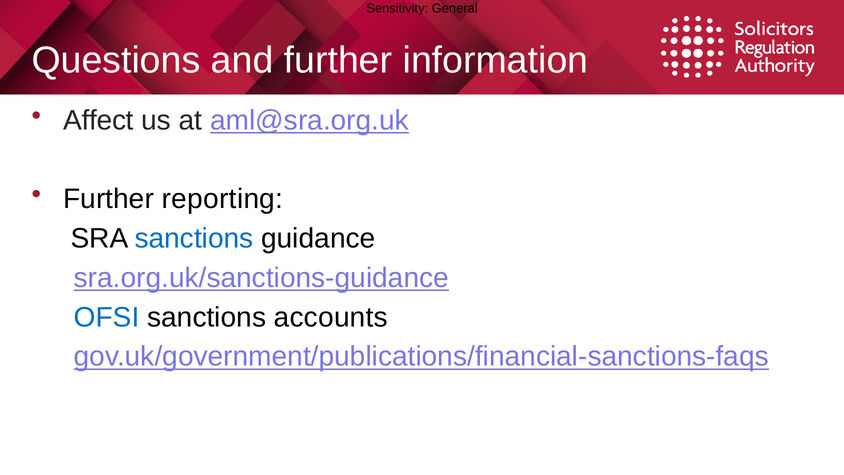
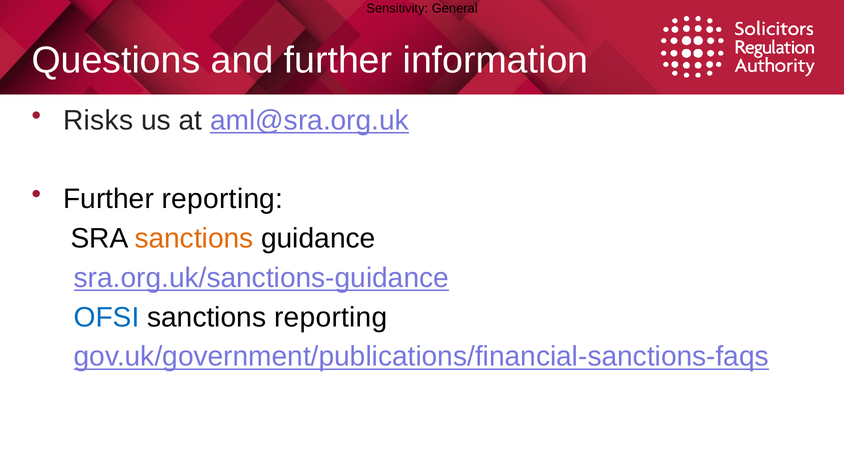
Affect: Affect -> Risks (98, 120)
sanctions colour: blue -> orange (194, 238)
sanctions accounts: accounts -> reporting (331, 317)
